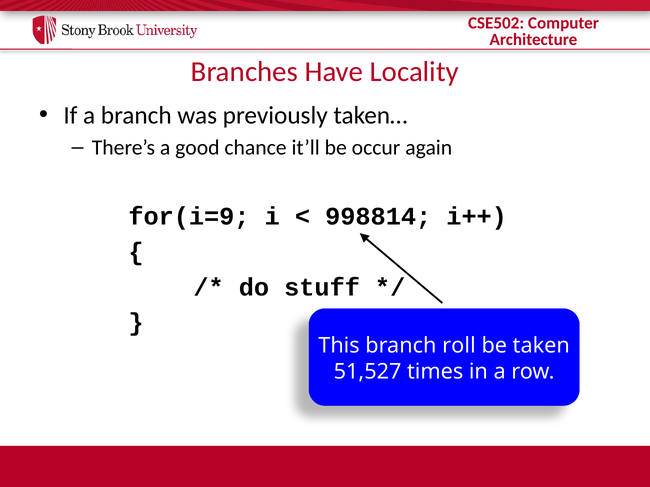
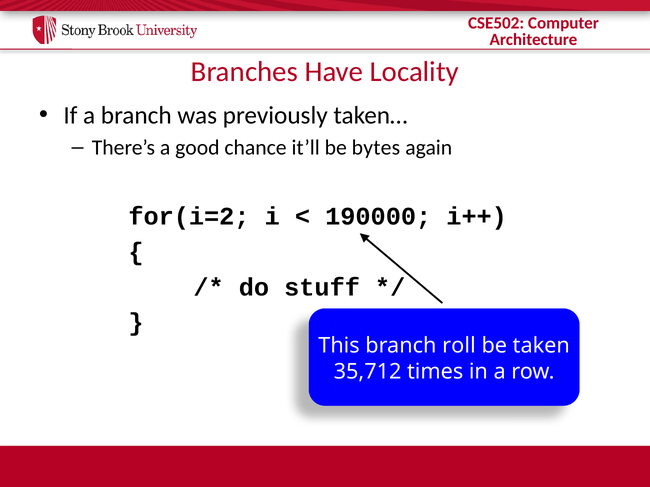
occur: occur -> bytes (376, 148)
for(i=9: for(i=9 -> for(i=2 (189, 217)
998814: 998814 -> 190000 (378, 217)
51,527: 51,527 -> 35,712 (368, 372)
